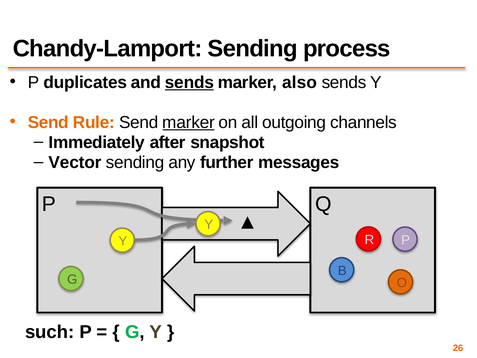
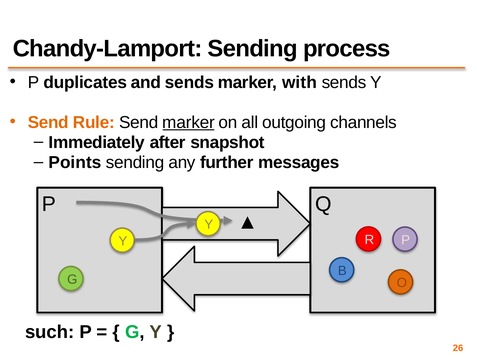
sends underline: present -> none (189, 82)
also: also -> with (299, 82)
Vector: Vector -> Points (75, 162)
